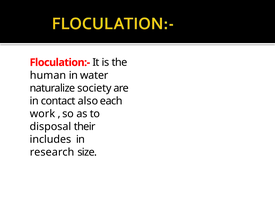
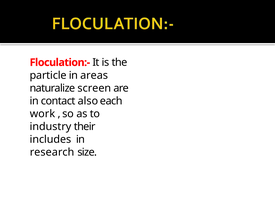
human: human -> particle (48, 75)
water: water -> areas (94, 75)
society: society -> screen (94, 88)
disposal: disposal -> industry (51, 127)
